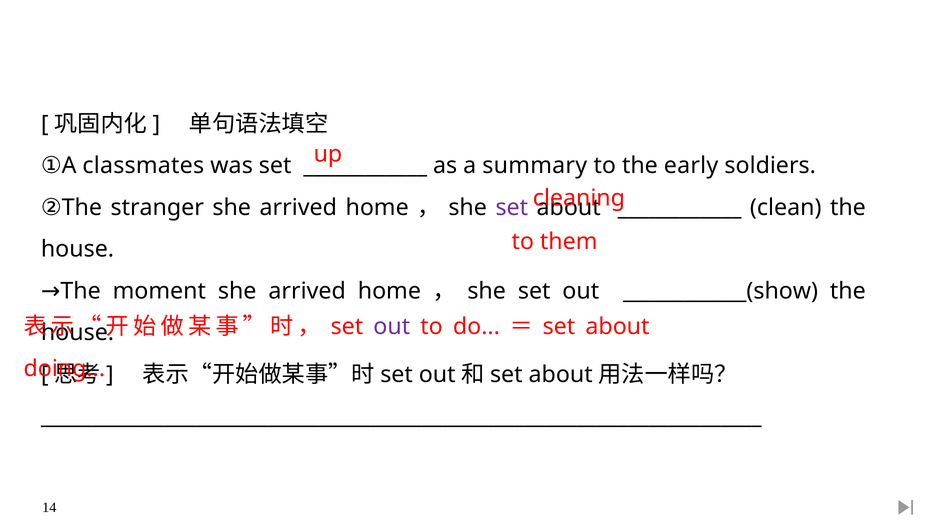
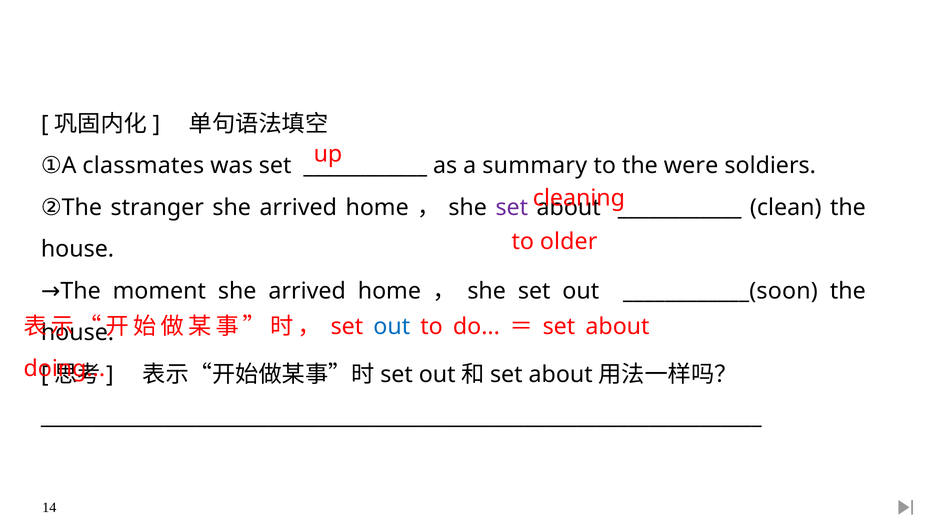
early: early -> were (691, 166)
them: them -> older (569, 242)
____________(show: ____________(show -> ____________(soon (720, 291)
out colour: purple -> blue (392, 327)
